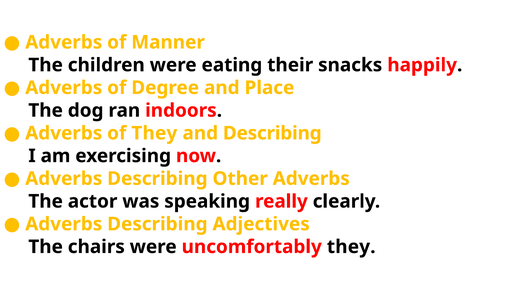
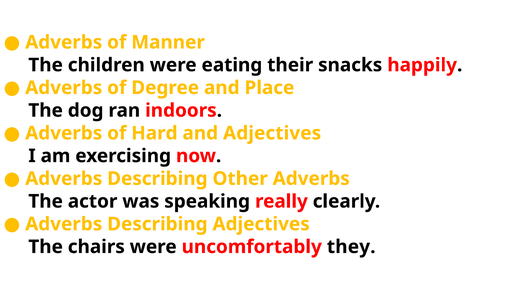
of They: They -> Hard (154, 133)
and Describing: Describing -> Adjectives (272, 133)
